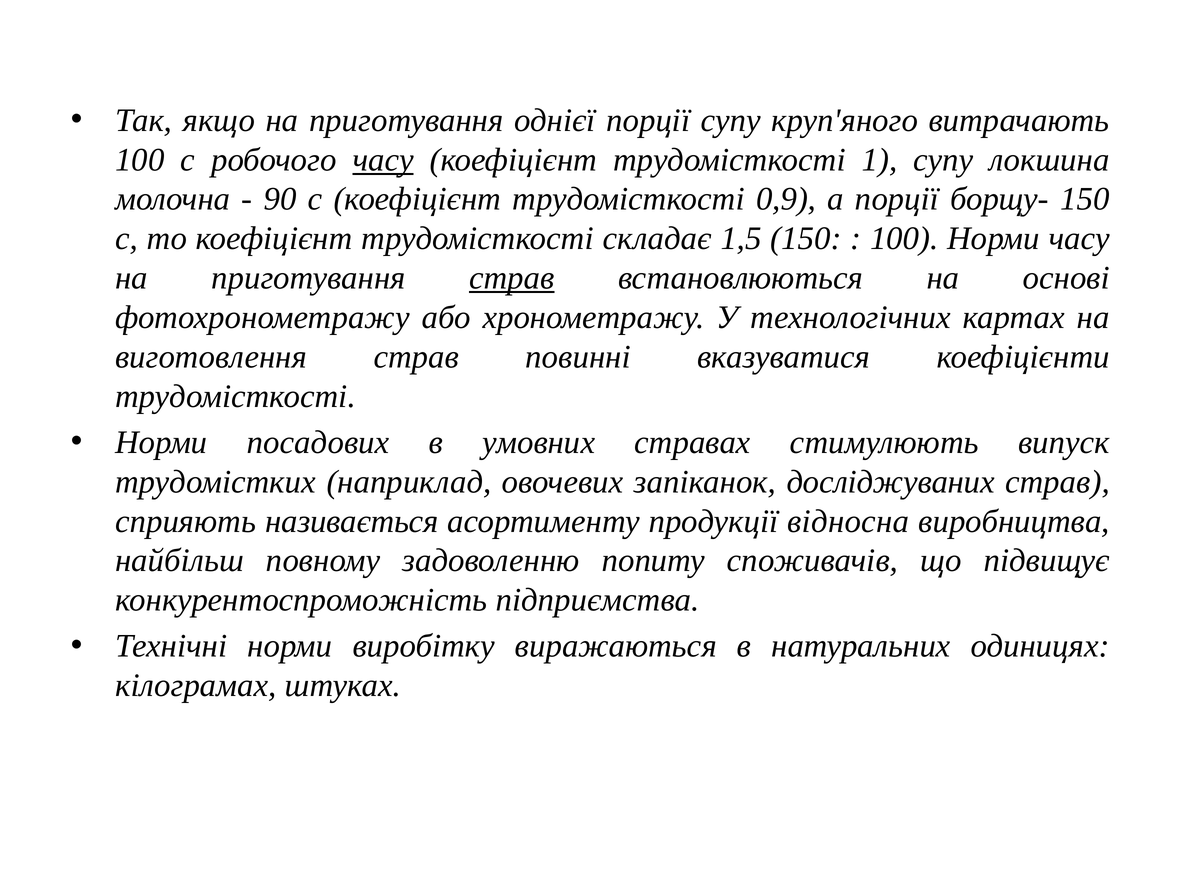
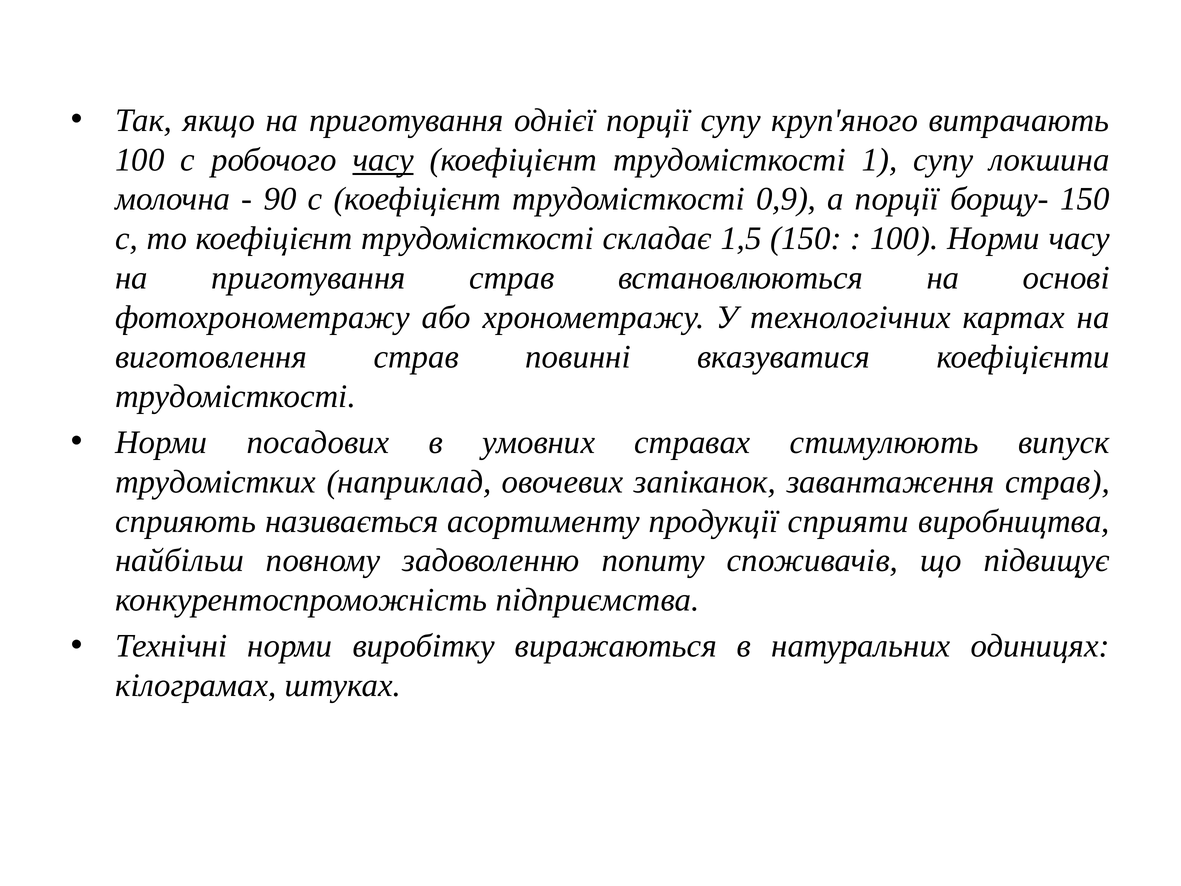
страв underline: present -> none (512, 278)
досліджуваних: досліджуваних -> завантаження (891, 482)
відносна: відносна -> сприяти (848, 521)
